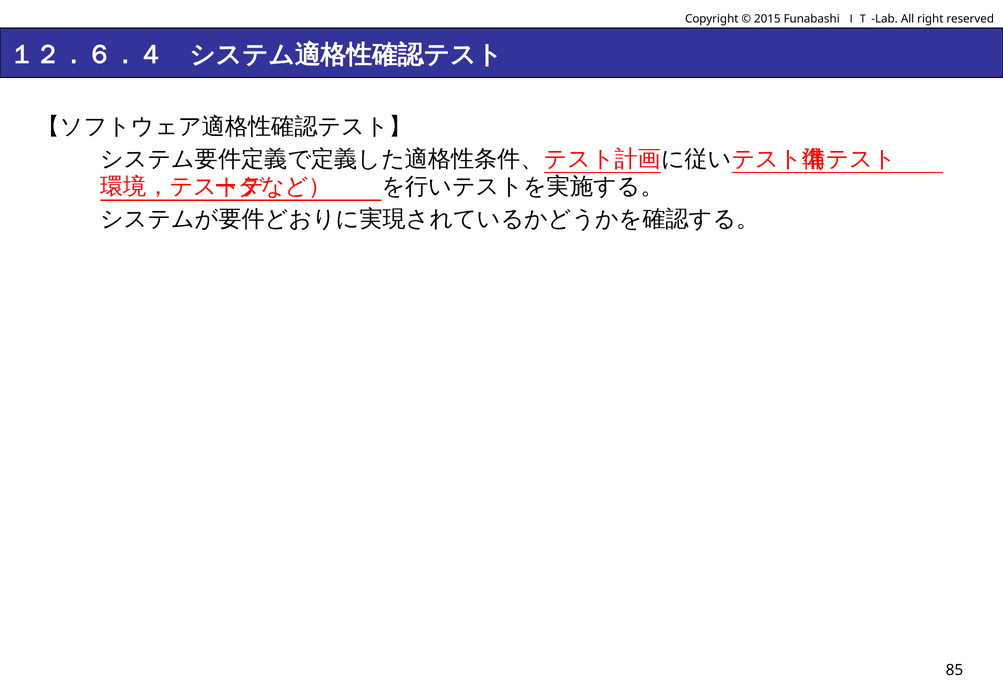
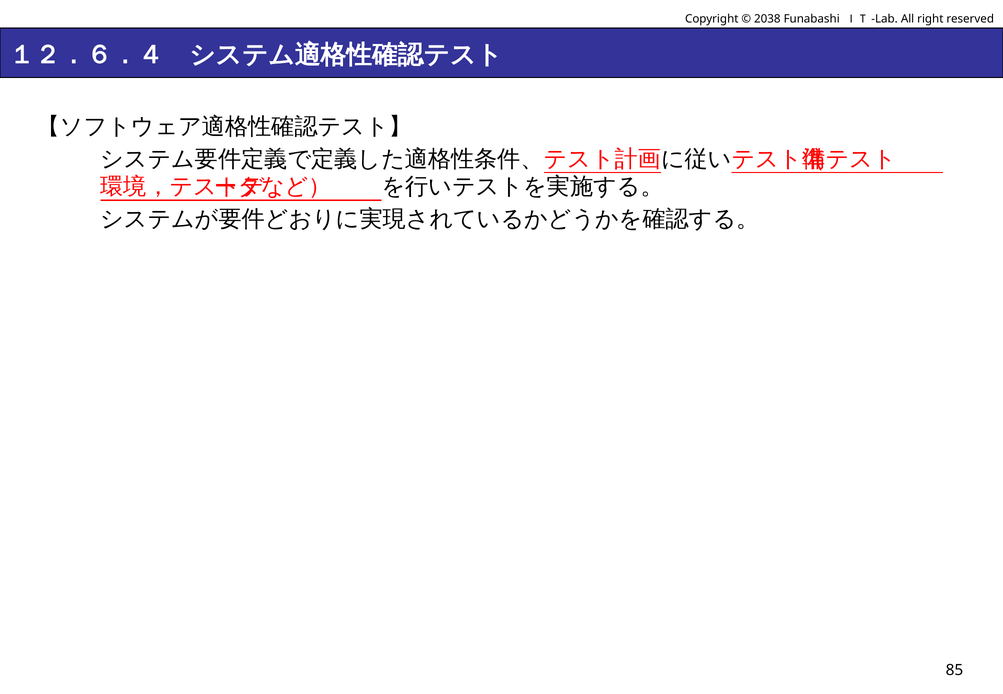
2015: 2015 -> 2038 (767, 19)
